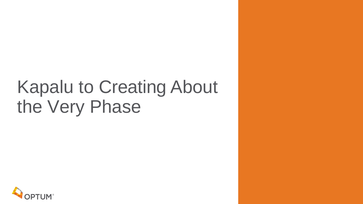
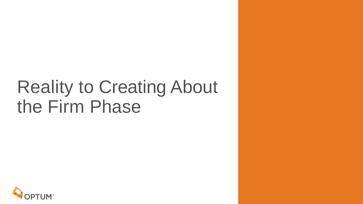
Kapalu: Kapalu -> Reality (45, 87)
Very: Very -> Firm (66, 107)
